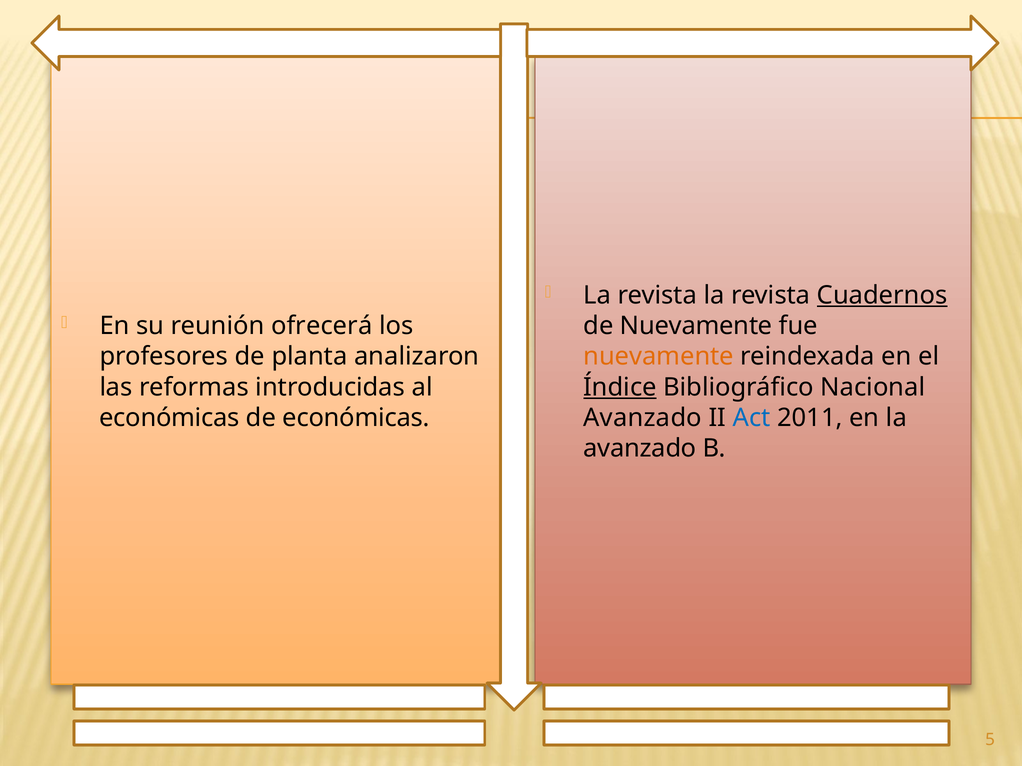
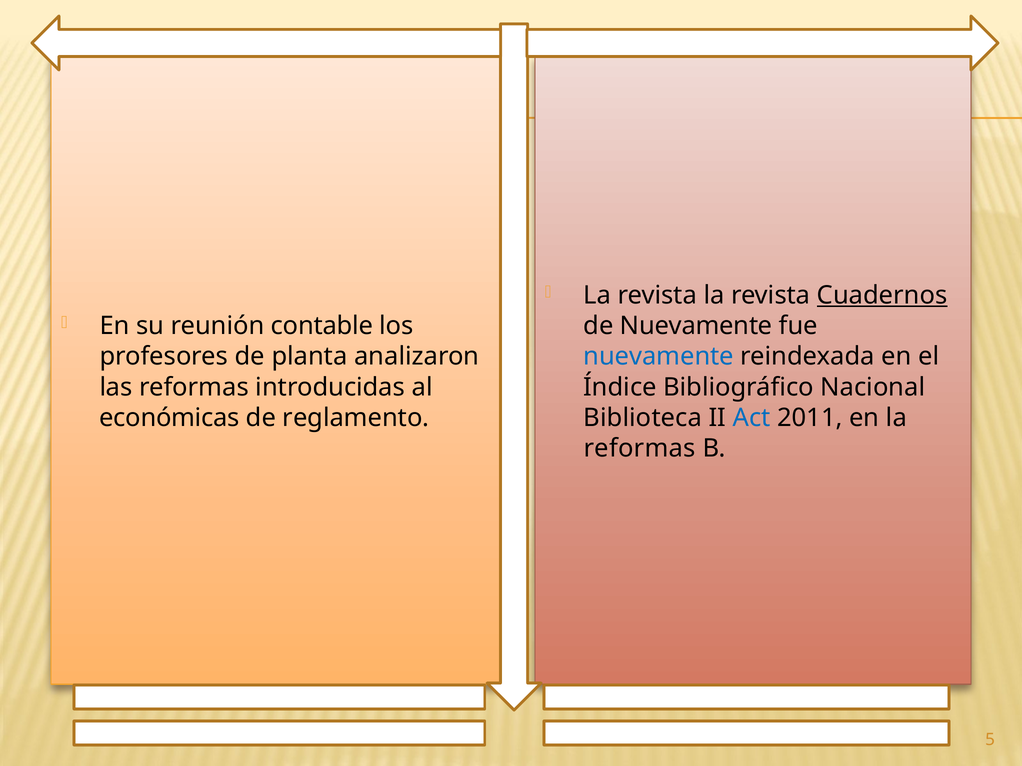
ofrecerá: ofrecerá -> contable (322, 326)
nuevamente colour: orange -> blue (659, 357)
Índice underline: present -> none (620, 387)
de económicas: económicas -> reglamento (356, 418)
Avanzado: Avanzado -> Biblioteca (643, 418)
avanzado: avanzado -> reformas (640, 449)
